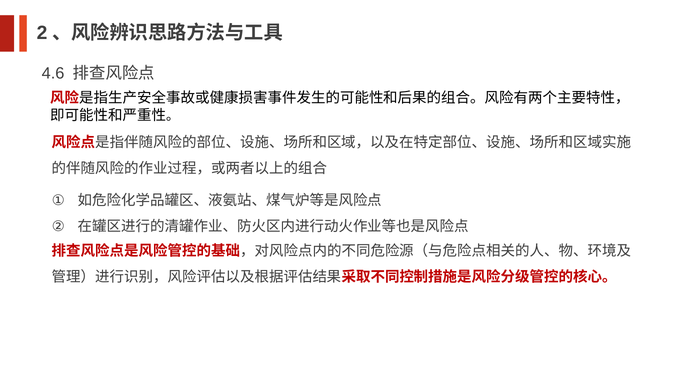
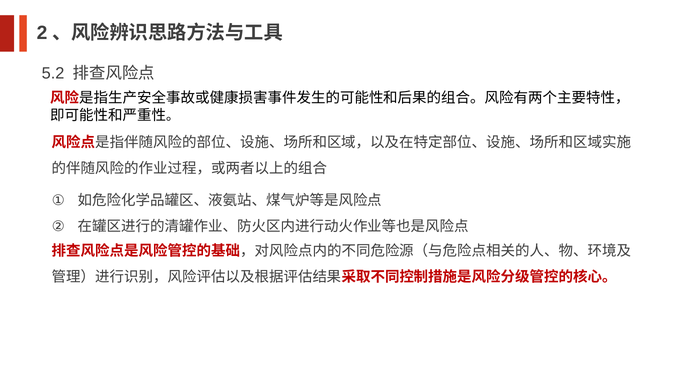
4.6: 4.6 -> 5.2 (53, 73)
